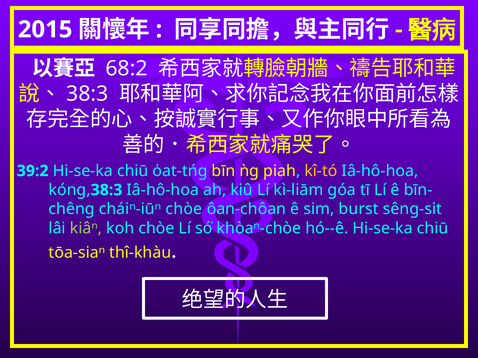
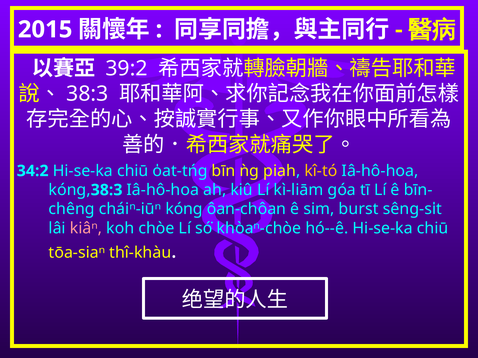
68:2: 68:2 -> 39:2 (127, 68)
39:2: 39:2 -> 34:2 (33, 171)
cháiⁿ-iūⁿ chòe: chòe -> kóng (184, 209)
kiâⁿ colour: light green -> pink (86, 228)
